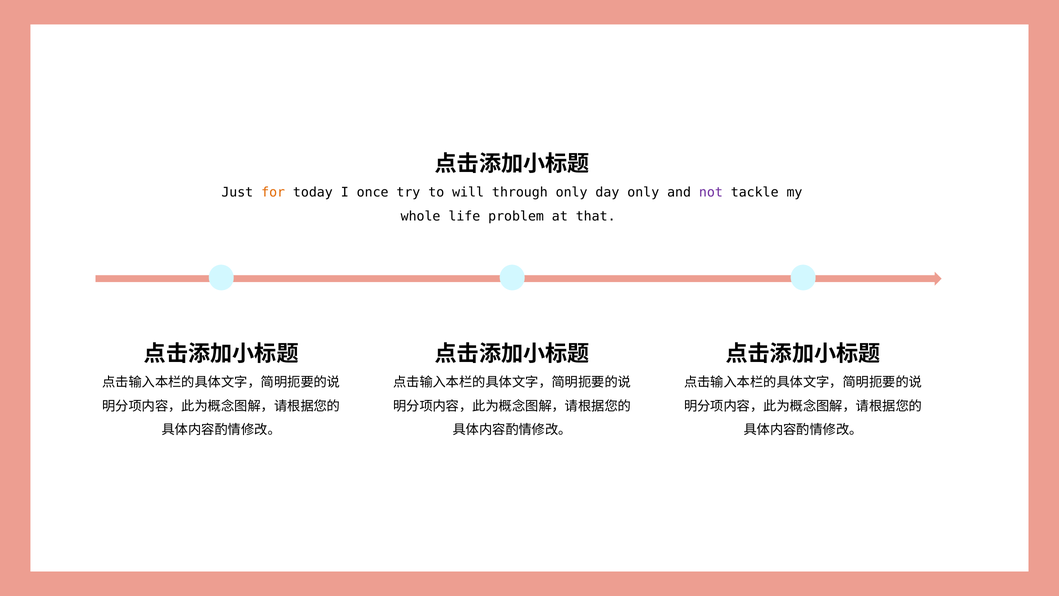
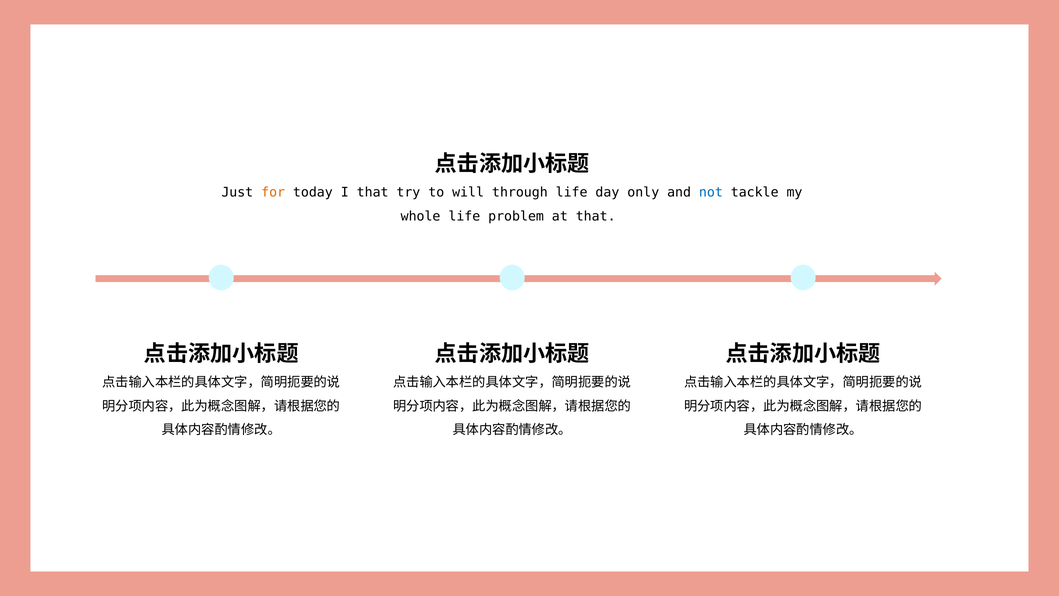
I once: once -> that (373, 192)
through only: only -> life (572, 192)
not colour: purple -> blue (711, 192)
